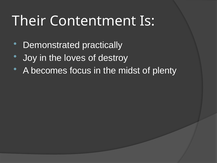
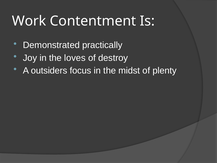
Their: Their -> Work (29, 21)
becomes: becomes -> outsiders (49, 70)
